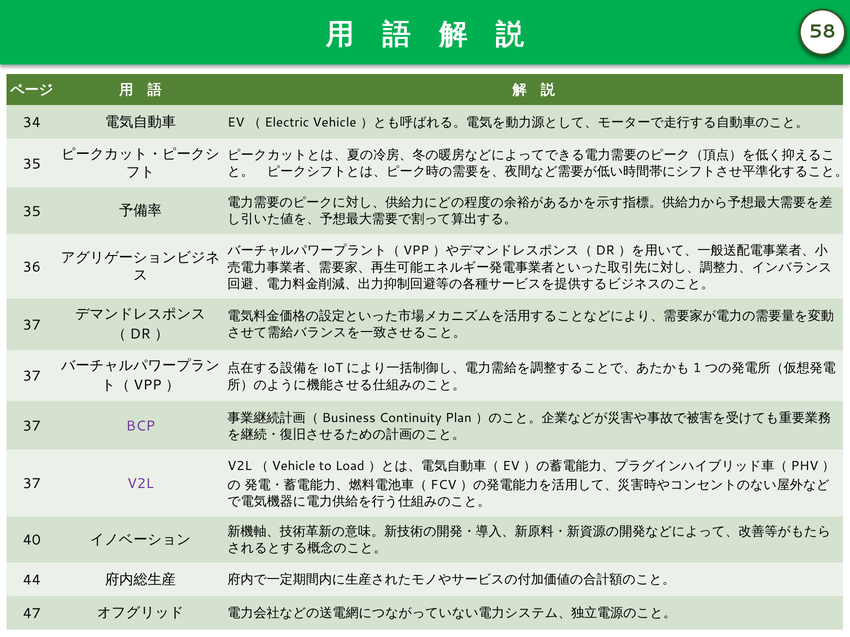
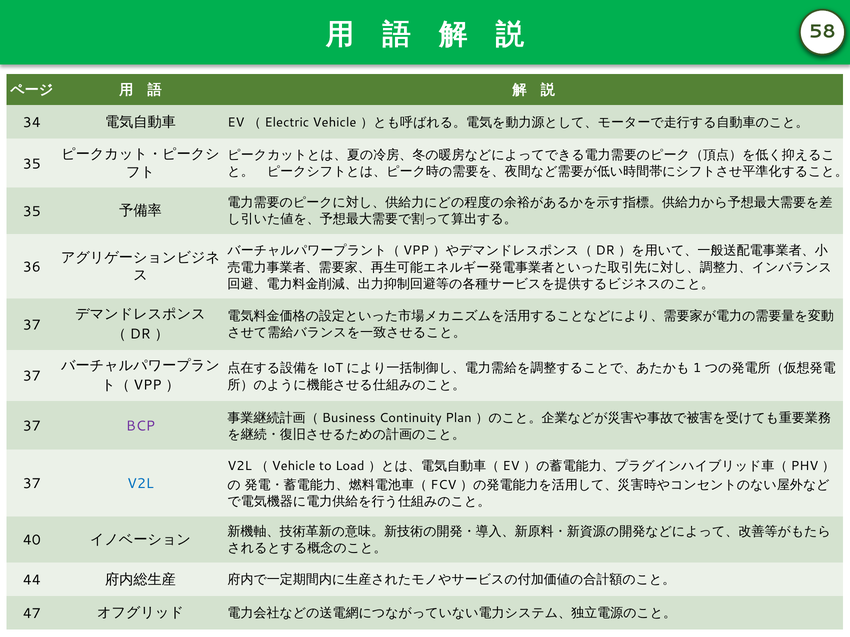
V2L colour: purple -> blue (140, 484)
